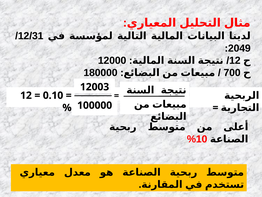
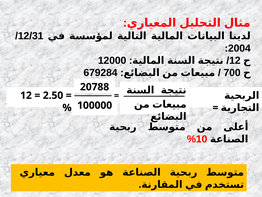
2049: 2049 -> 2004 (239, 48)
180000: 180000 -> 679284 (101, 73)
12003: 12003 -> 20788 (95, 87)
0.10: 0.10 -> 2.50 (53, 95)
